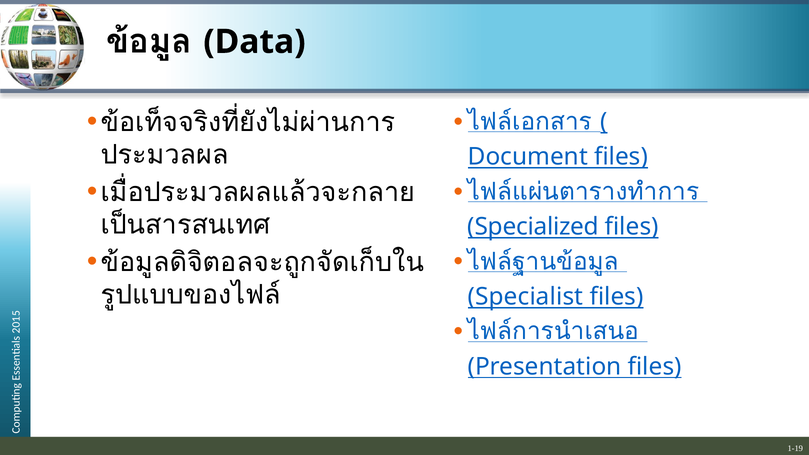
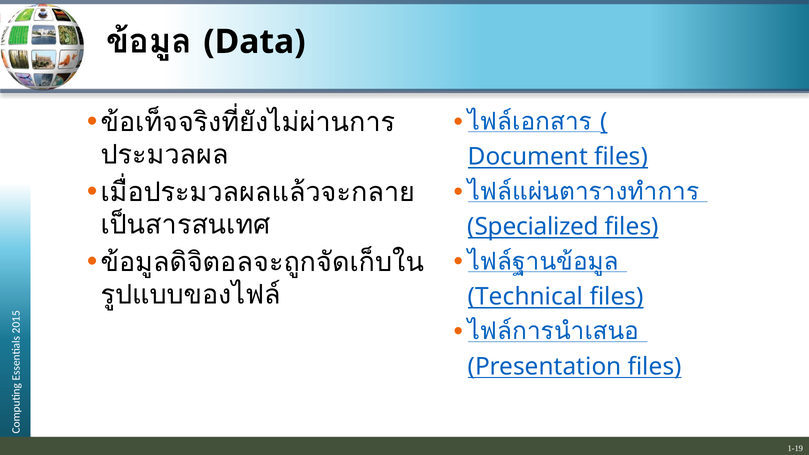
Specialist: Specialist -> Technical (526, 297)
